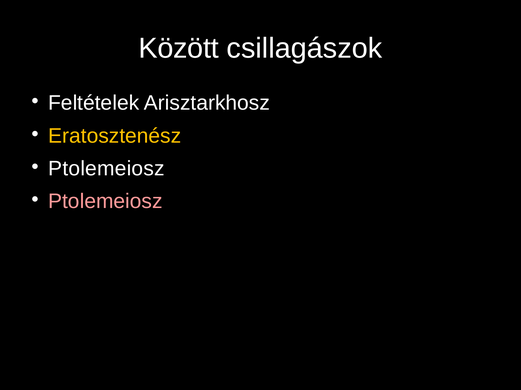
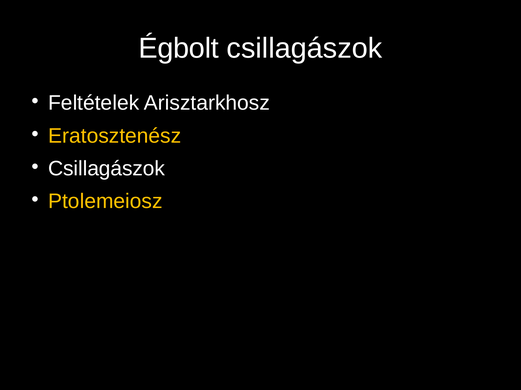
Között: Között -> Égbolt (179, 48)
Ptolemeiosz: Ptolemeiosz -> Csillagászok (107, 169)
Ptolemeiosz colour: pink -> yellow (105, 202)
